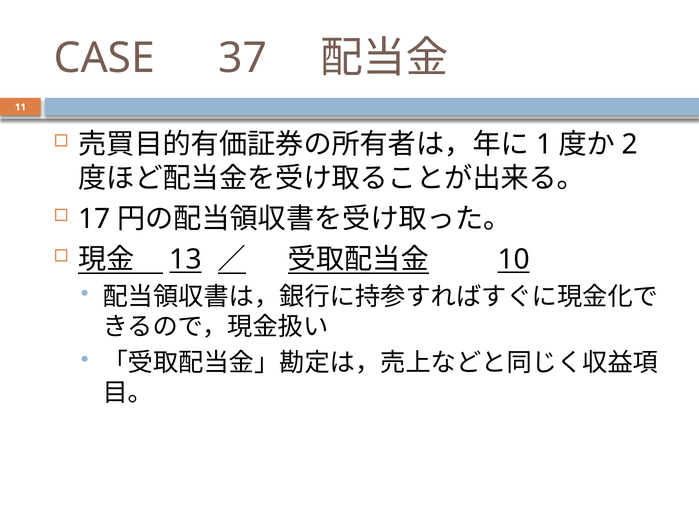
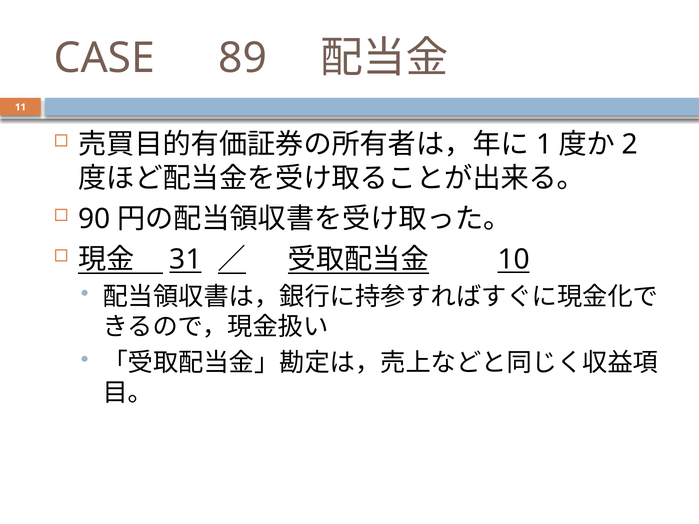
37: 37 -> 89 (243, 58)
17: 17 -> 90 (94, 219)
13: 13 -> 31 (186, 260)
